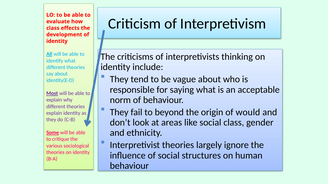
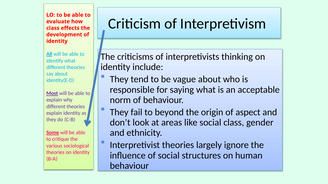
would: would -> aspect (248, 113)
